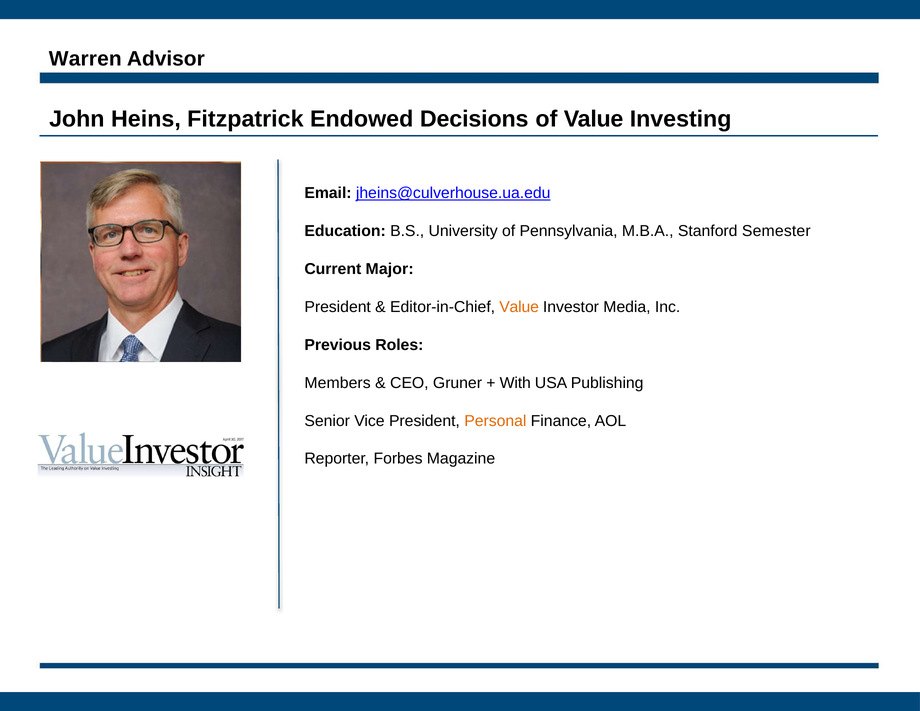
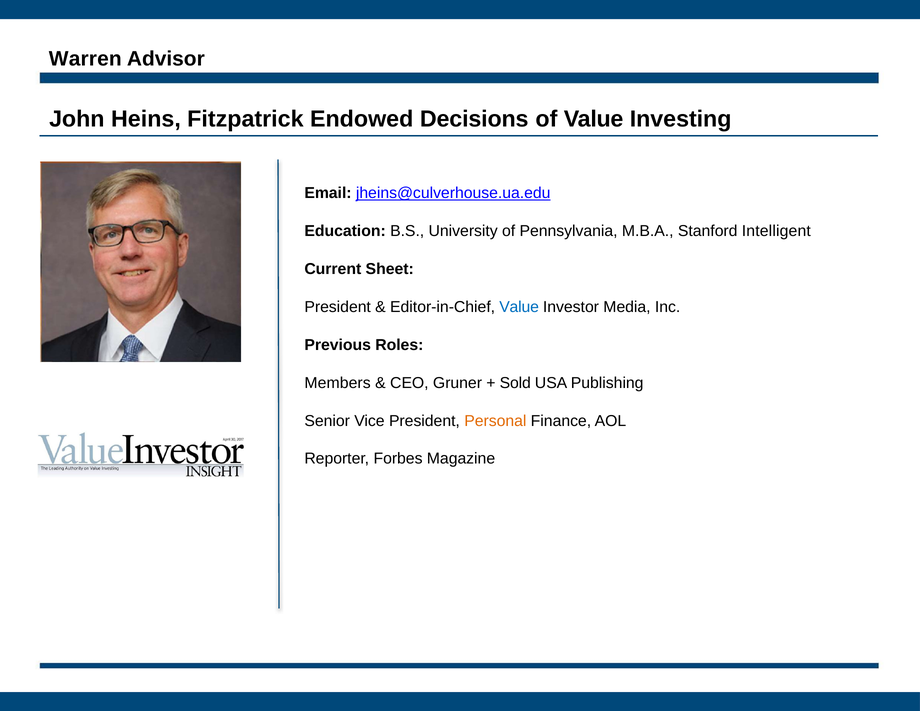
Semester: Semester -> Intelligent (776, 231)
Major: Major -> Sheet (390, 269)
Value colour: orange -> blue (519, 307)
With: With -> Sold (515, 383)
